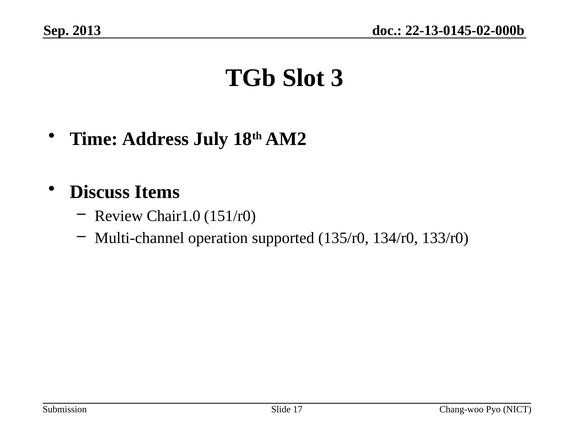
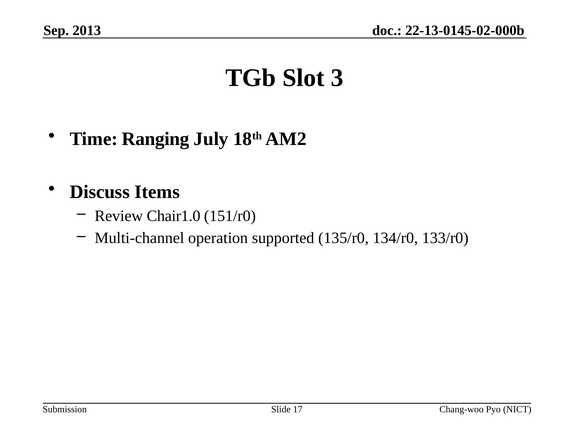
Address: Address -> Ranging (156, 139)
